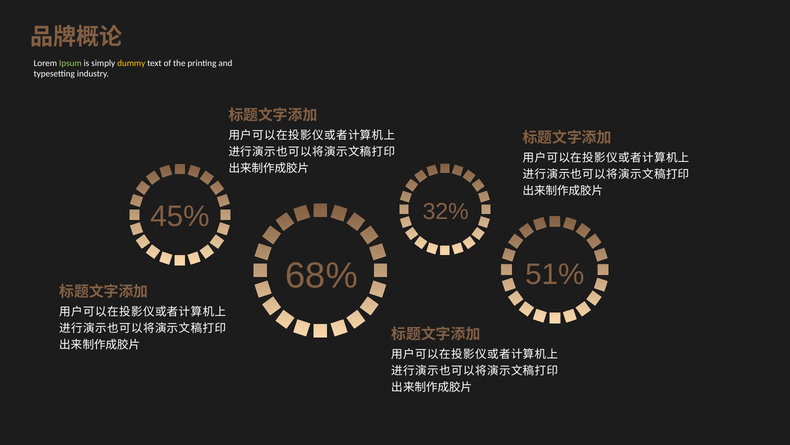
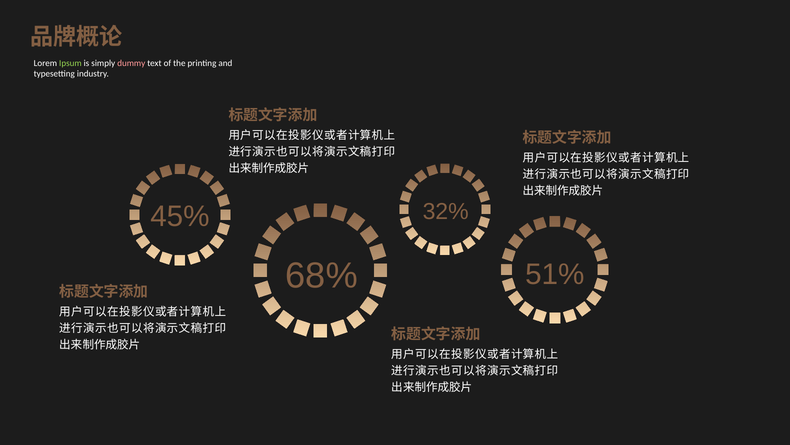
dummy colour: yellow -> pink (131, 63)
